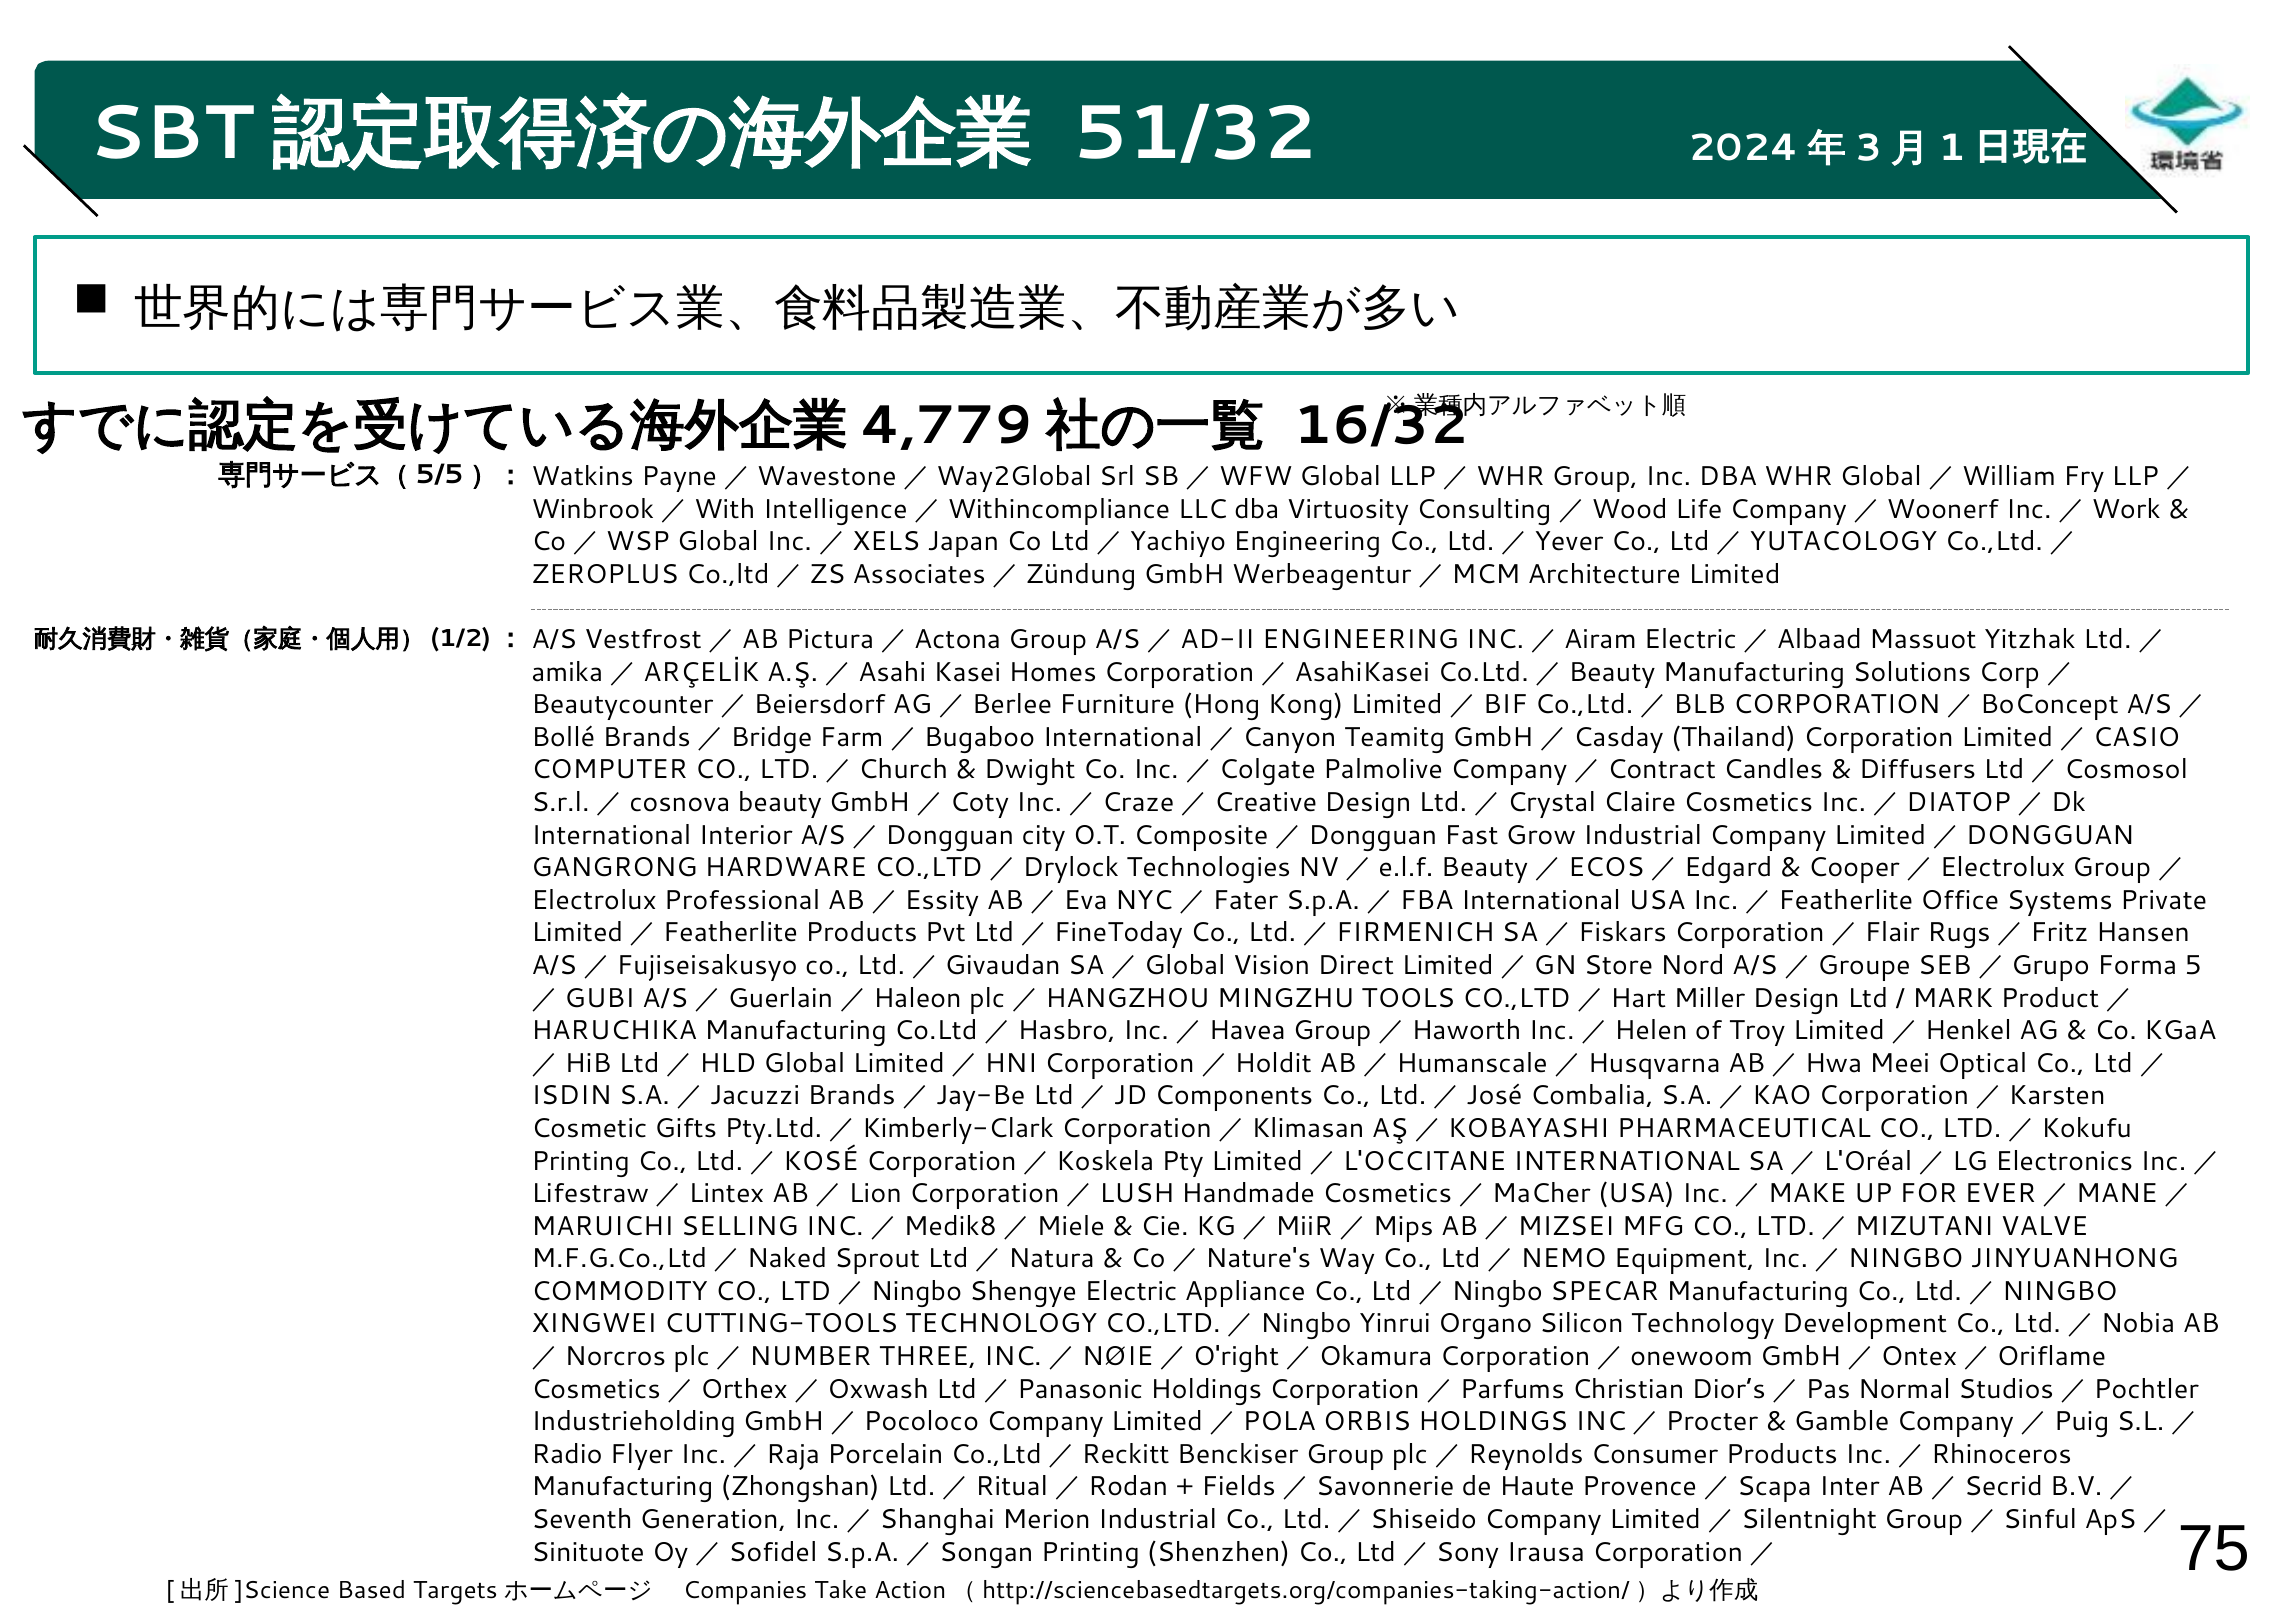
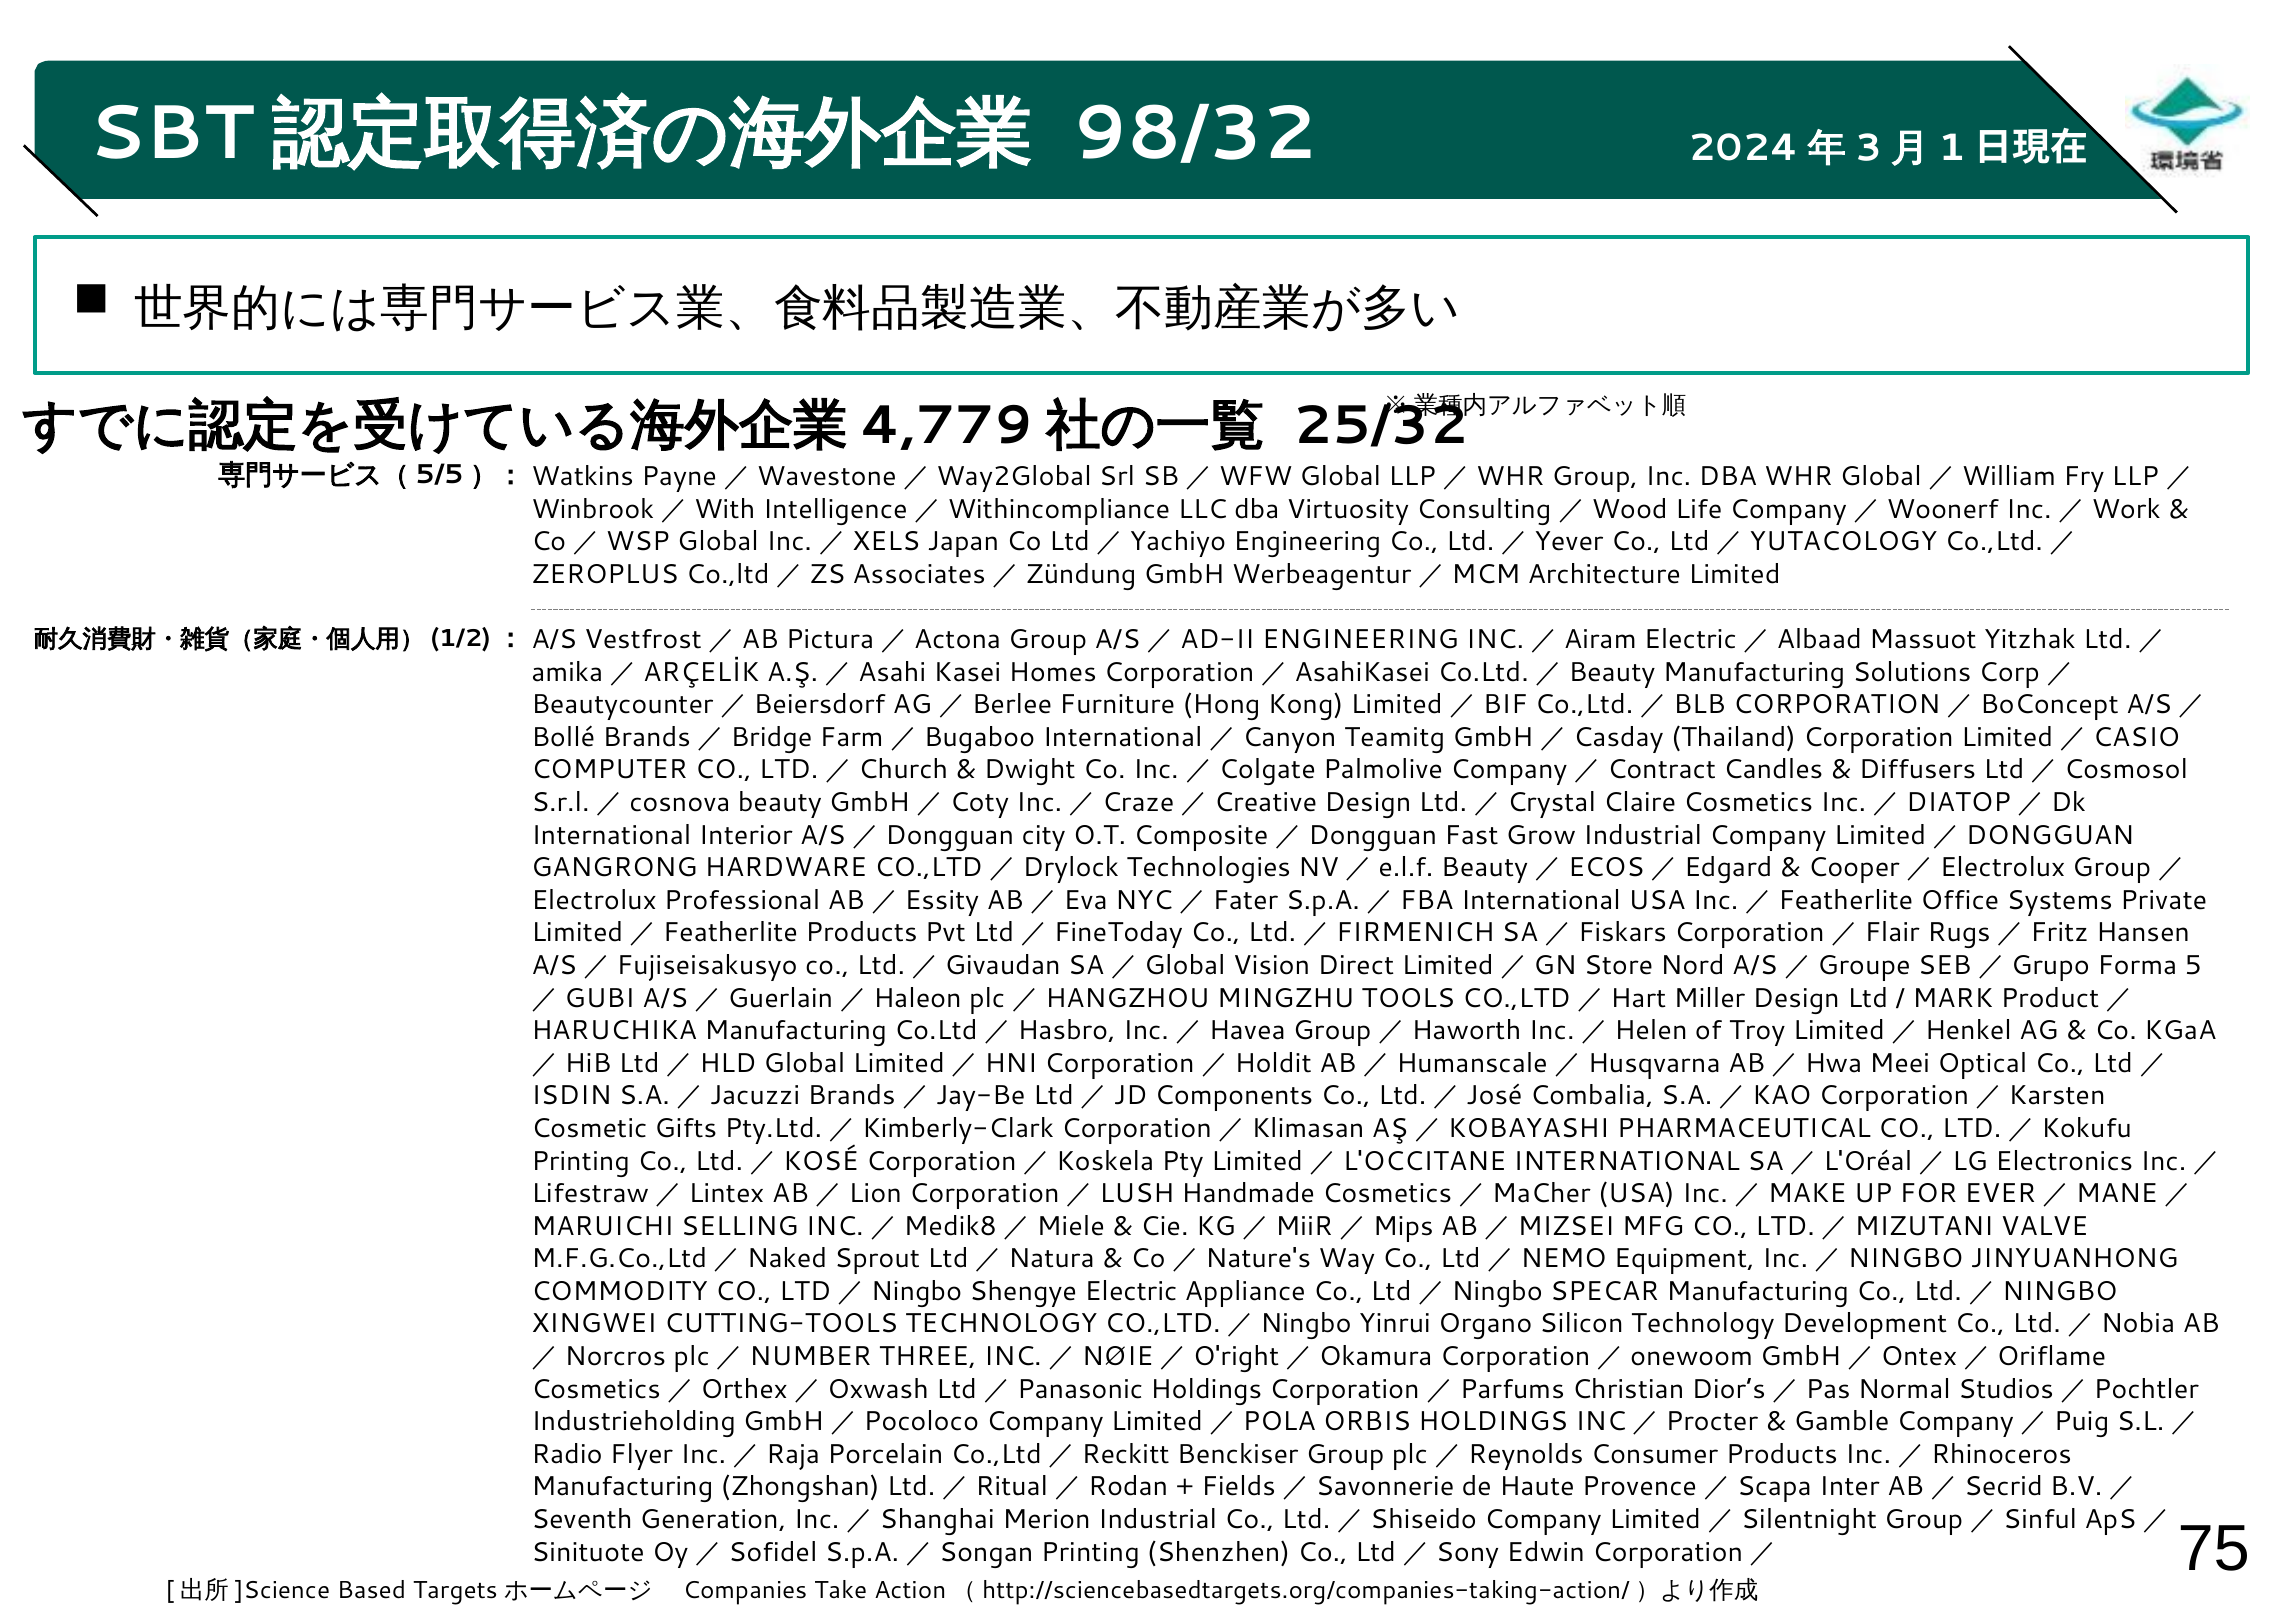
51/32: 51/32 -> 98/32 (1195, 133)
16/32: 16/32 -> 25/32 (1381, 425)
Irausa: Irausa -> Edwin (1546, 1552)
